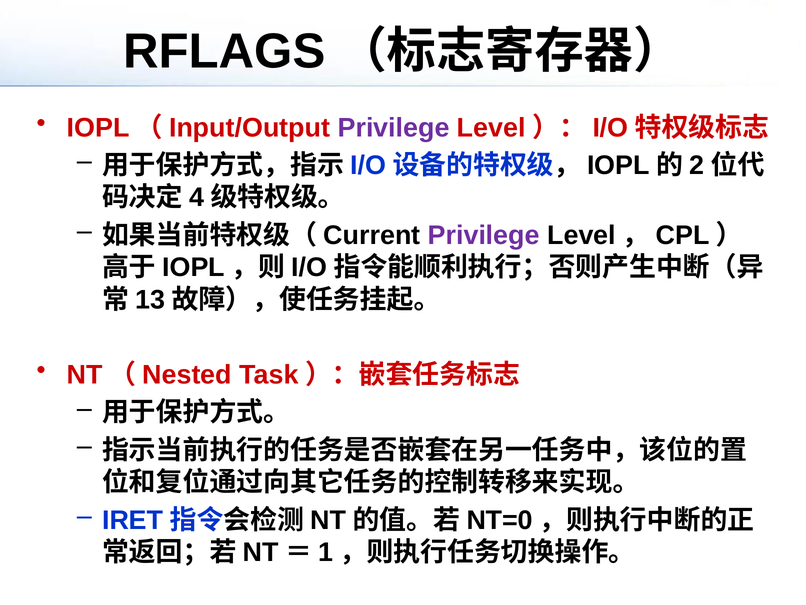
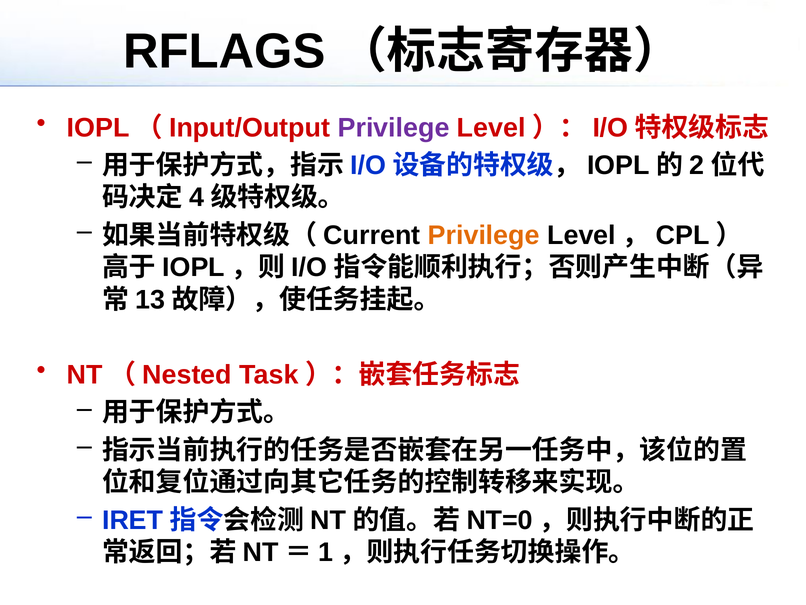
Privilege colour: purple -> orange (484, 235)
